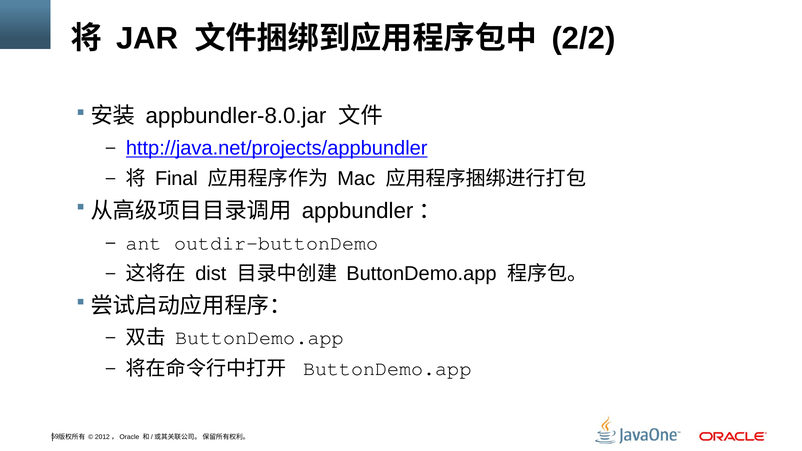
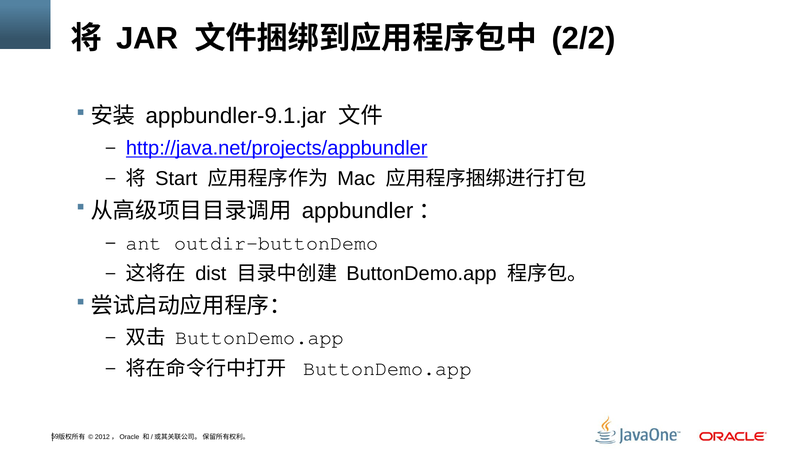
appbundler-8.0.jar: appbundler-8.0.jar -> appbundler-9.1.jar (236, 116)
Final: Final -> Start (176, 179)
